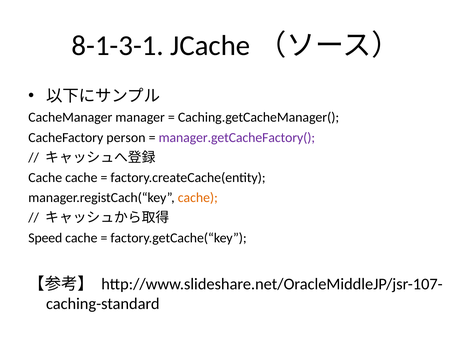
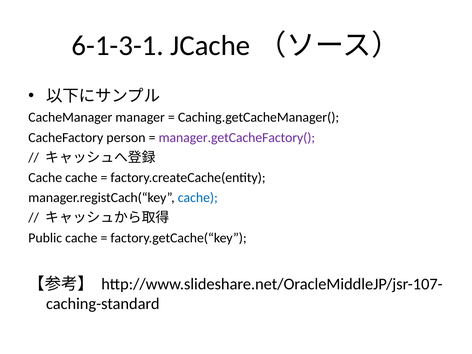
8-1-3-1: 8-1-3-1 -> 6-1-3-1 (118, 46)
cache colour: orange -> blue (198, 198)
Speed: Speed -> Public (45, 238)
